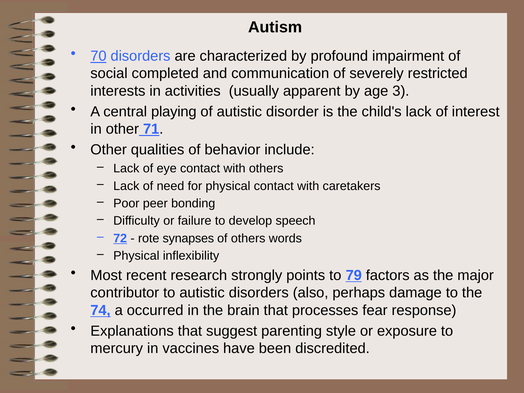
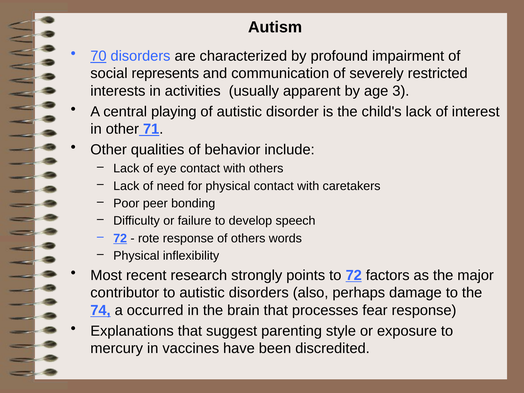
completed: completed -> represents (165, 74)
rote synapses: synapses -> response (188, 238)
to 79: 79 -> 72 (354, 275)
